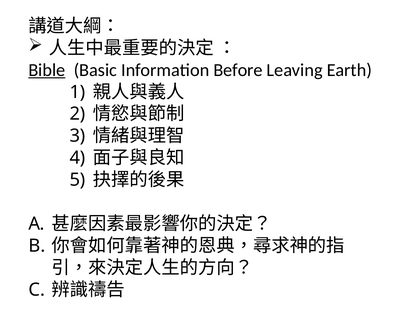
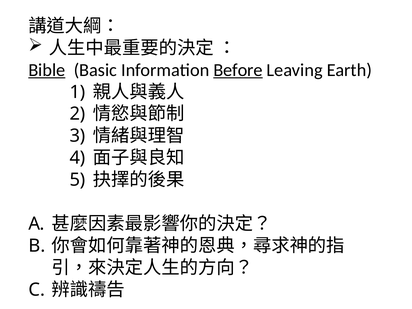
Before underline: none -> present (238, 70)
